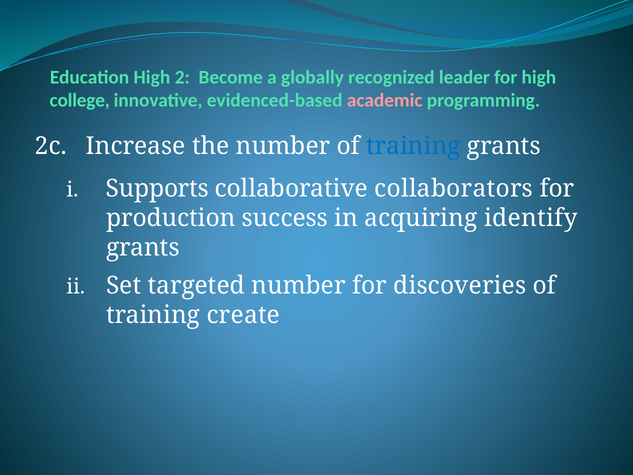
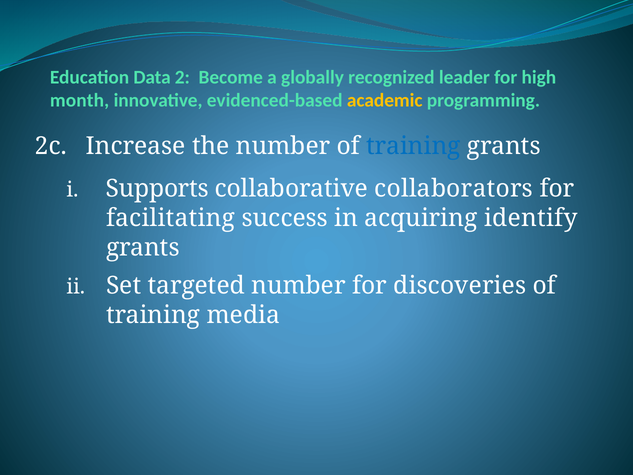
Education High: High -> Data (152, 77)
college: college -> month (80, 101)
academic colour: pink -> yellow (385, 101)
production: production -> facilitating (171, 218)
create: create -> media (243, 315)
